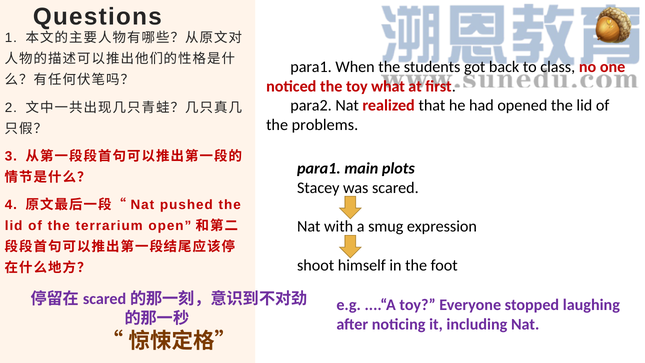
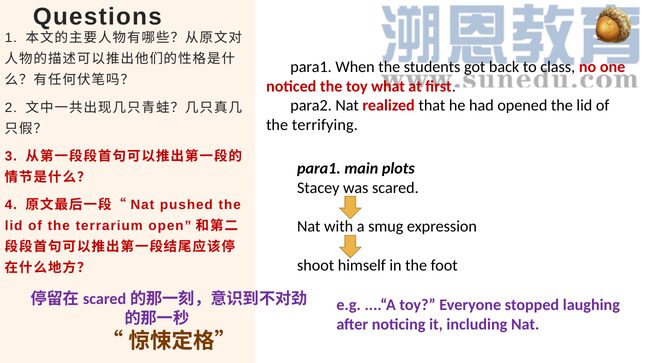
problems: problems -> terrifying (325, 125)
